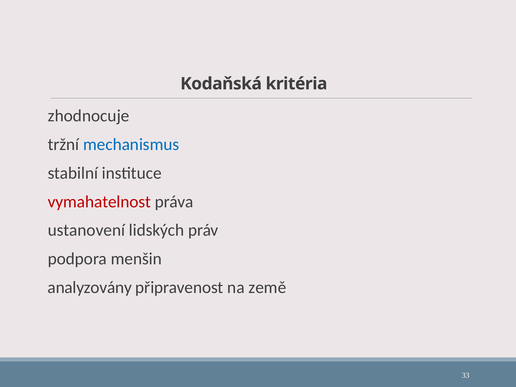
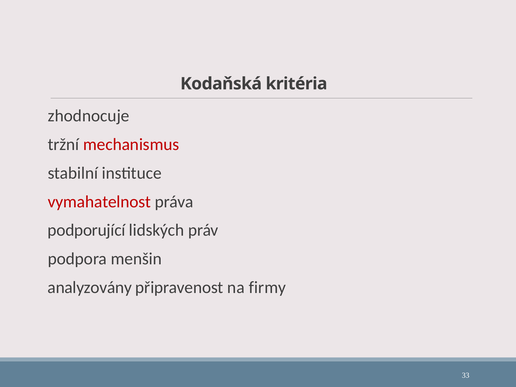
mechanismus colour: blue -> red (131, 144)
ustanovení: ustanovení -> podporující (86, 230)
země: země -> firmy (267, 287)
